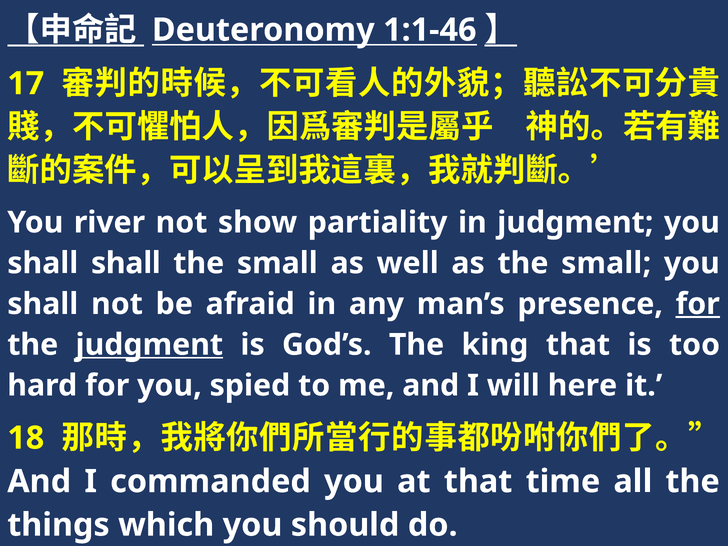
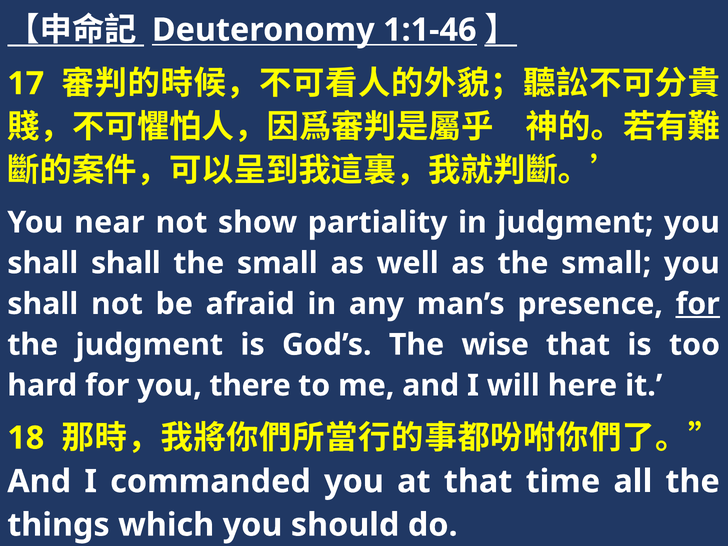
river: river -> near (109, 222)
judgment underline: present -> none (149, 345)
king: king -> wise (495, 345)
spied: spied -> there (250, 385)
